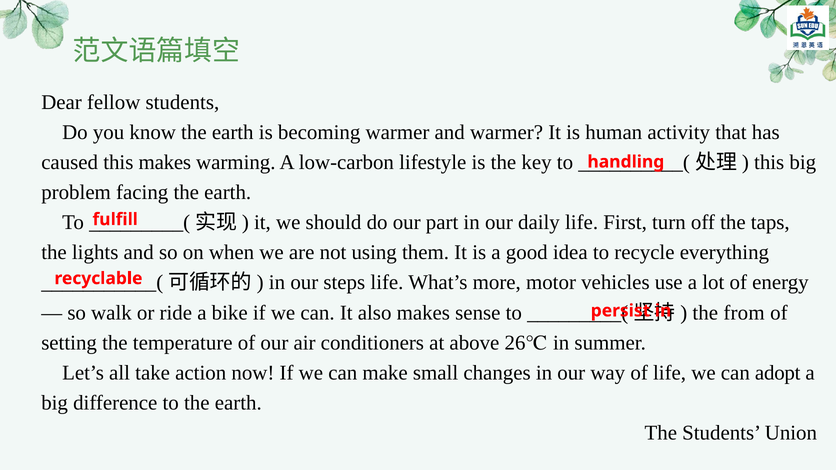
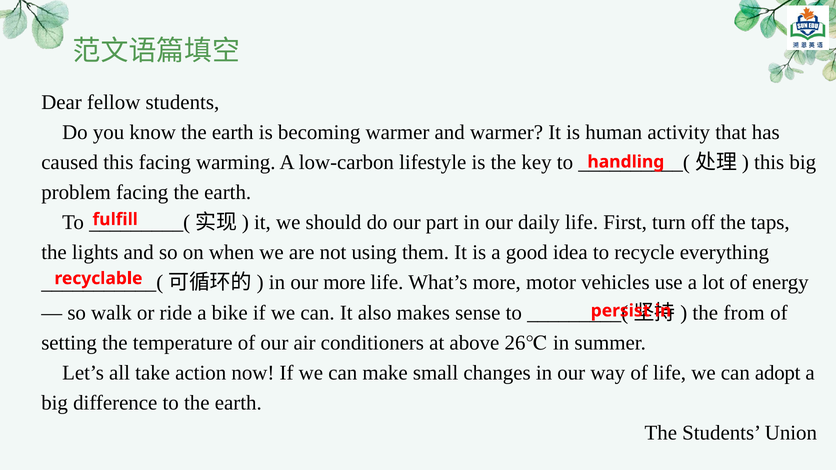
this makes: makes -> facing (165, 162)
our steps: steps -> more (344, 283)
